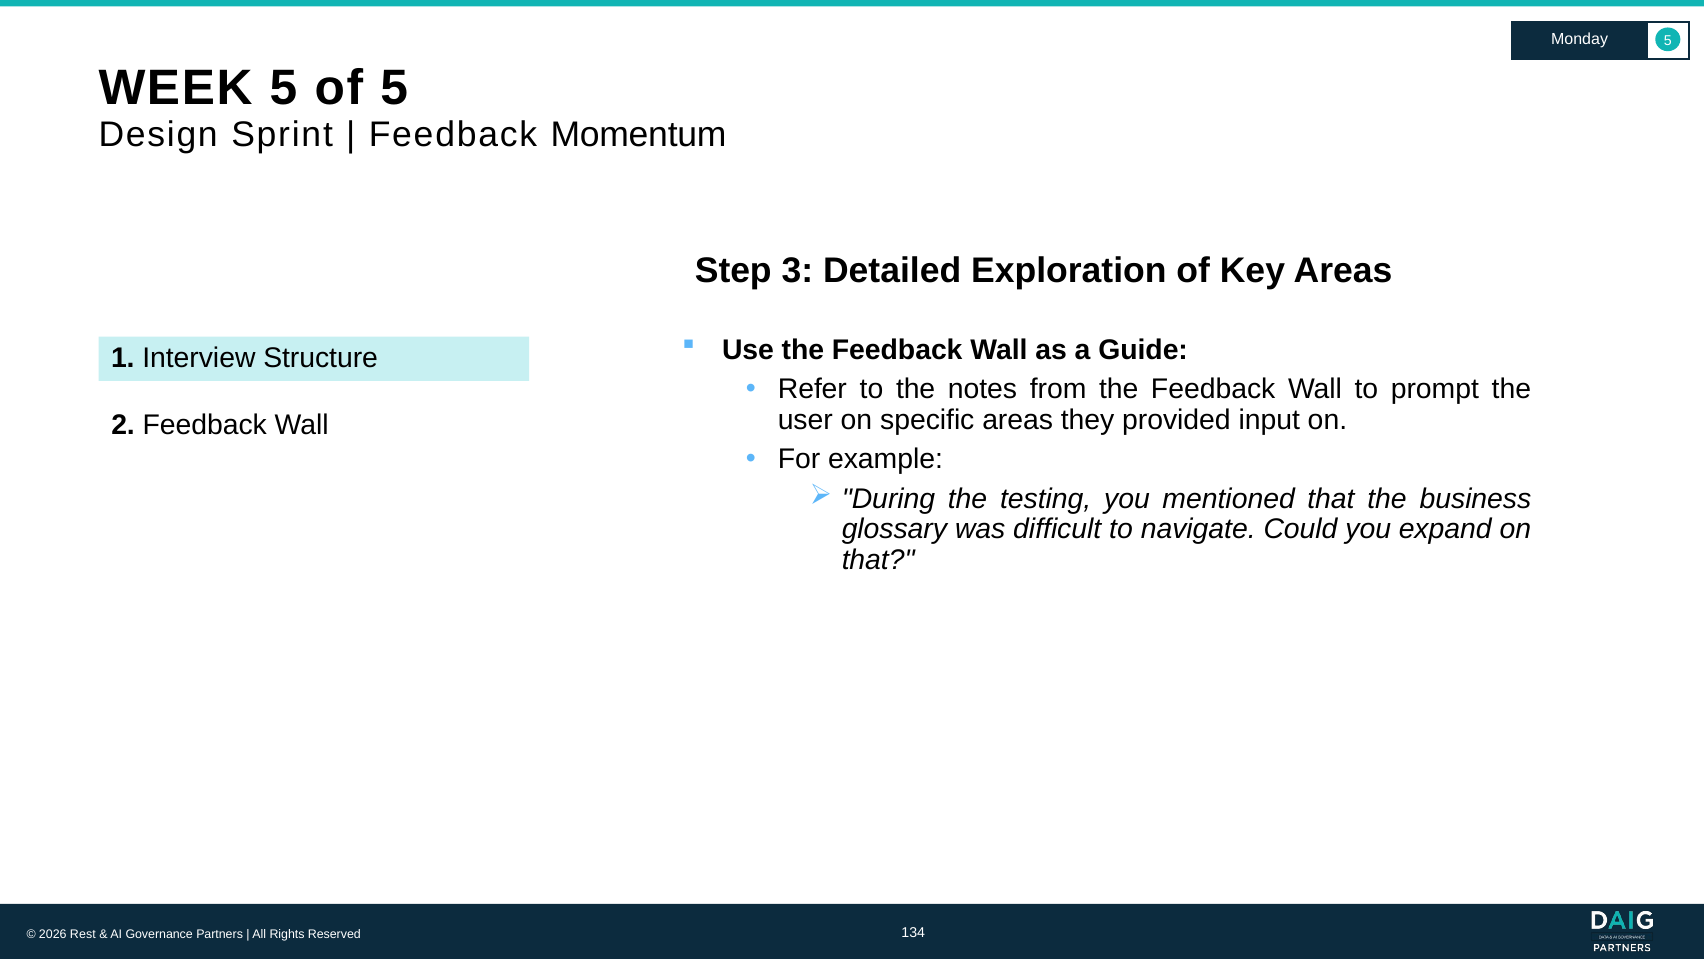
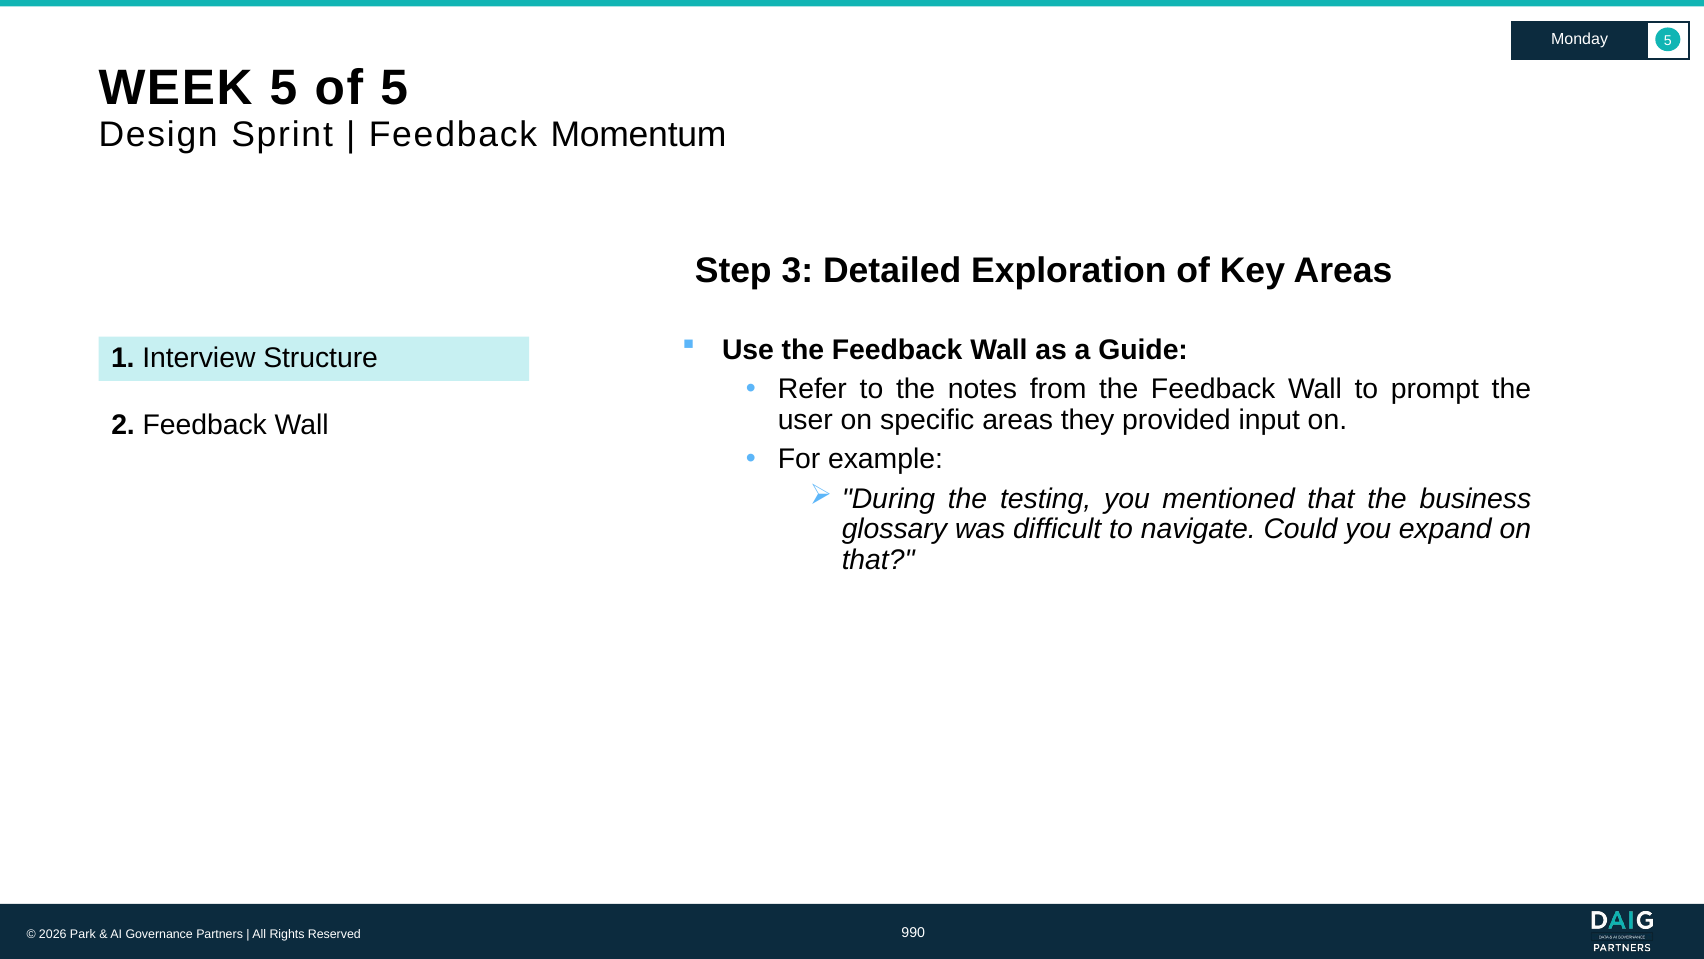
Rest: Rest -> Park (83, 934)
134: 134 -> 990 (913, 932)
